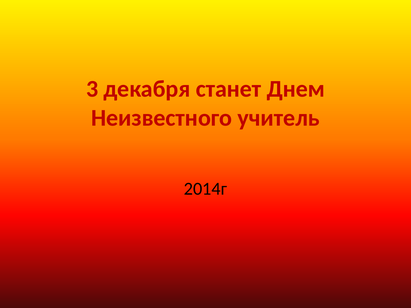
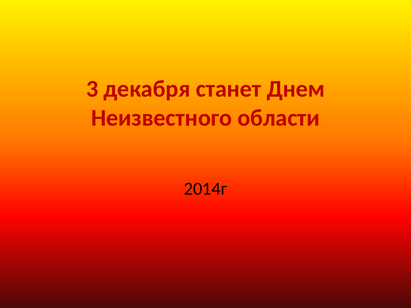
учитель: учитель -> области (279, 118)
